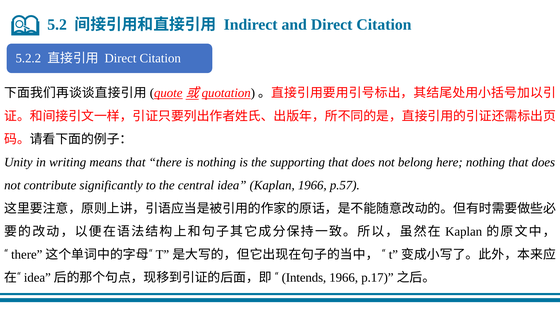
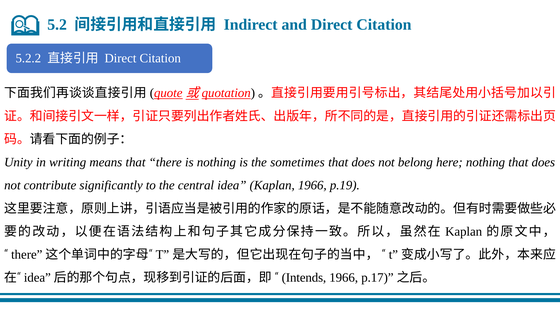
supporting: supporting -> sometimes (297, 162)
p.57: p.57 -> p.19 (345, 185)
